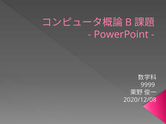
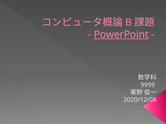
PowerPoint underline: none -> present (121, 35)
